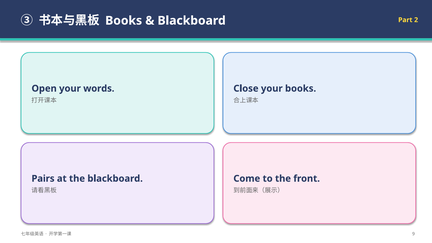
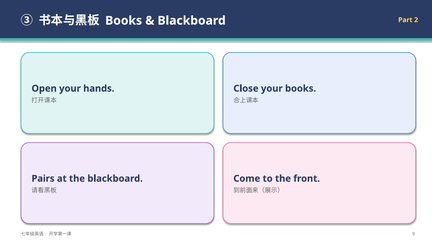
words: words -> hands (99, 88)
